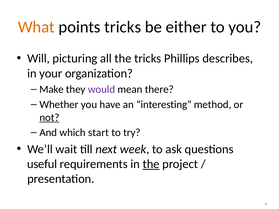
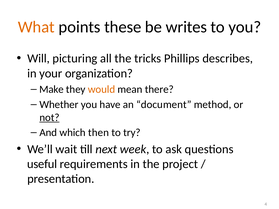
points tricks: tricks -> these (123, 27)
either: either -> writes (186, 27)
would colour: purple -> orange (101, 89)
interesting: interesting -> document (164, 105)
start: start -> then (99, 133)
the underline: present -> none (151, 164)
